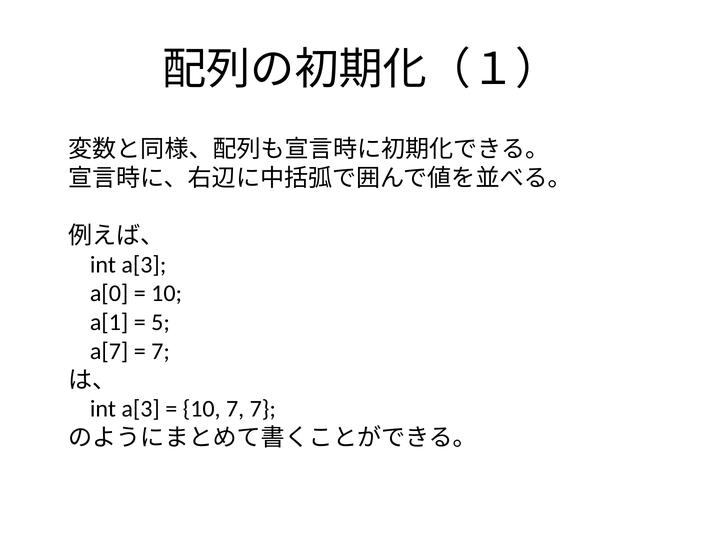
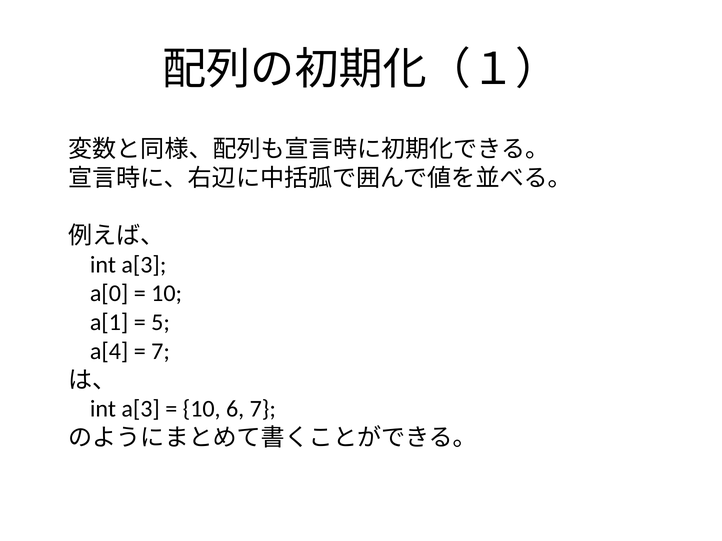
a[7: a[7 -> a[4 (109, 352)
10 7: 7 -> 6 (235, 409)
